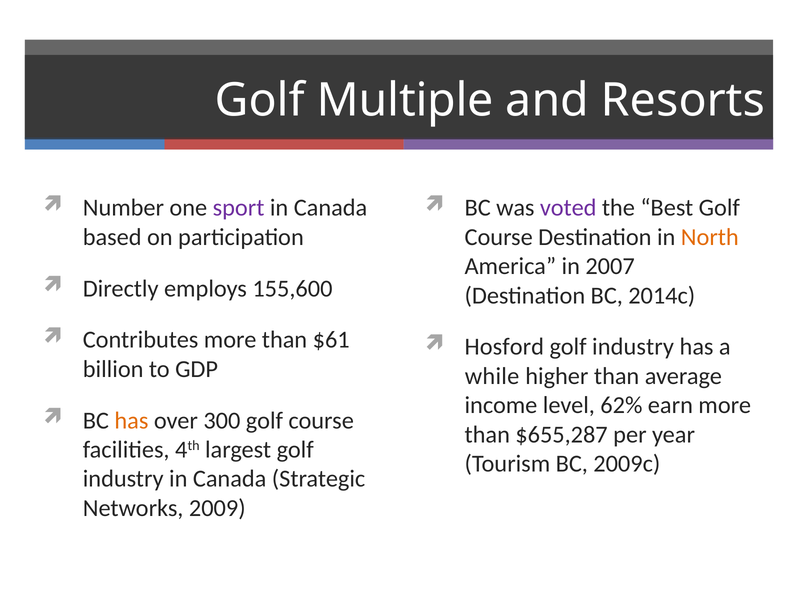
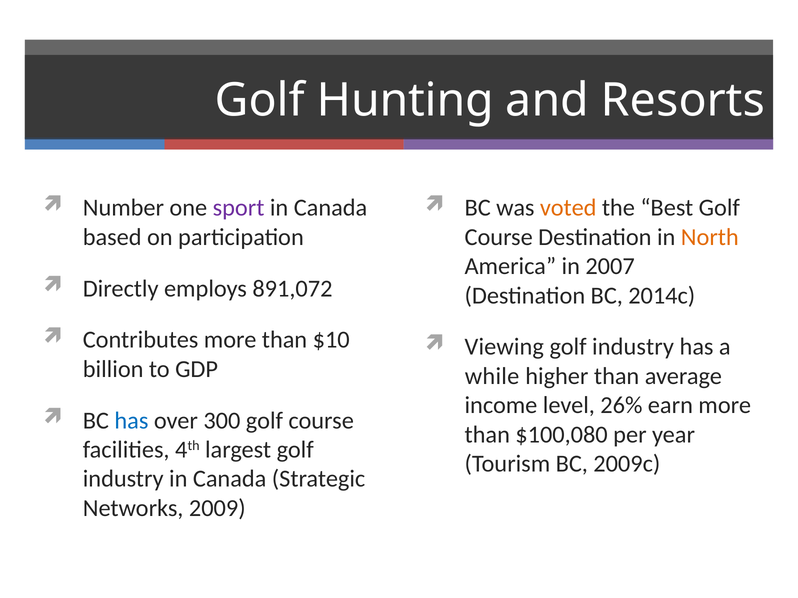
Multiple: Multiple -> Hunting (405, 100)
voted colour: purple -> orange (568, 208)
155,600: 155,600 -> 891,072 (292, 289)
$61: $61 -> $10 (331, 340)
Hosford: Hosford -> Viewing (504, 347)
62%: 62% -> 26% (621, 406)
has colour: orange -> blue (131, 421)
$655,287: $655,287 -> $100,080 (562, 435)
